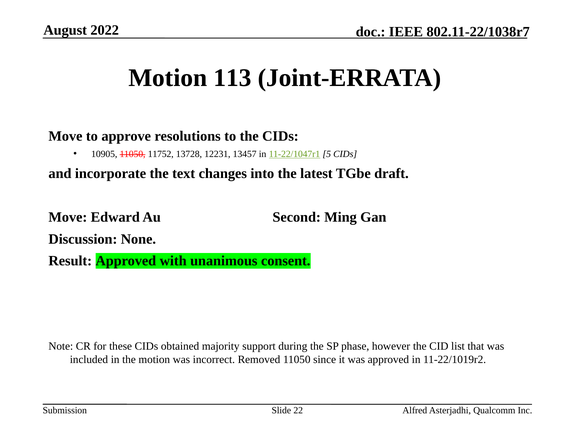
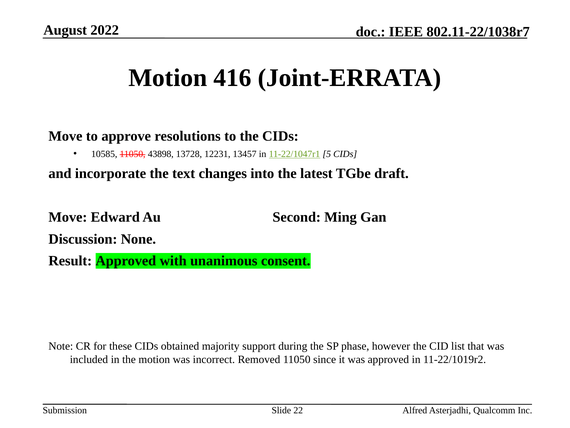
113: 113 -> 416 (232, 78)
10905: 10905 -> 10585 (104, 154)
11752: 11752 -> 43898 (161, 154)
